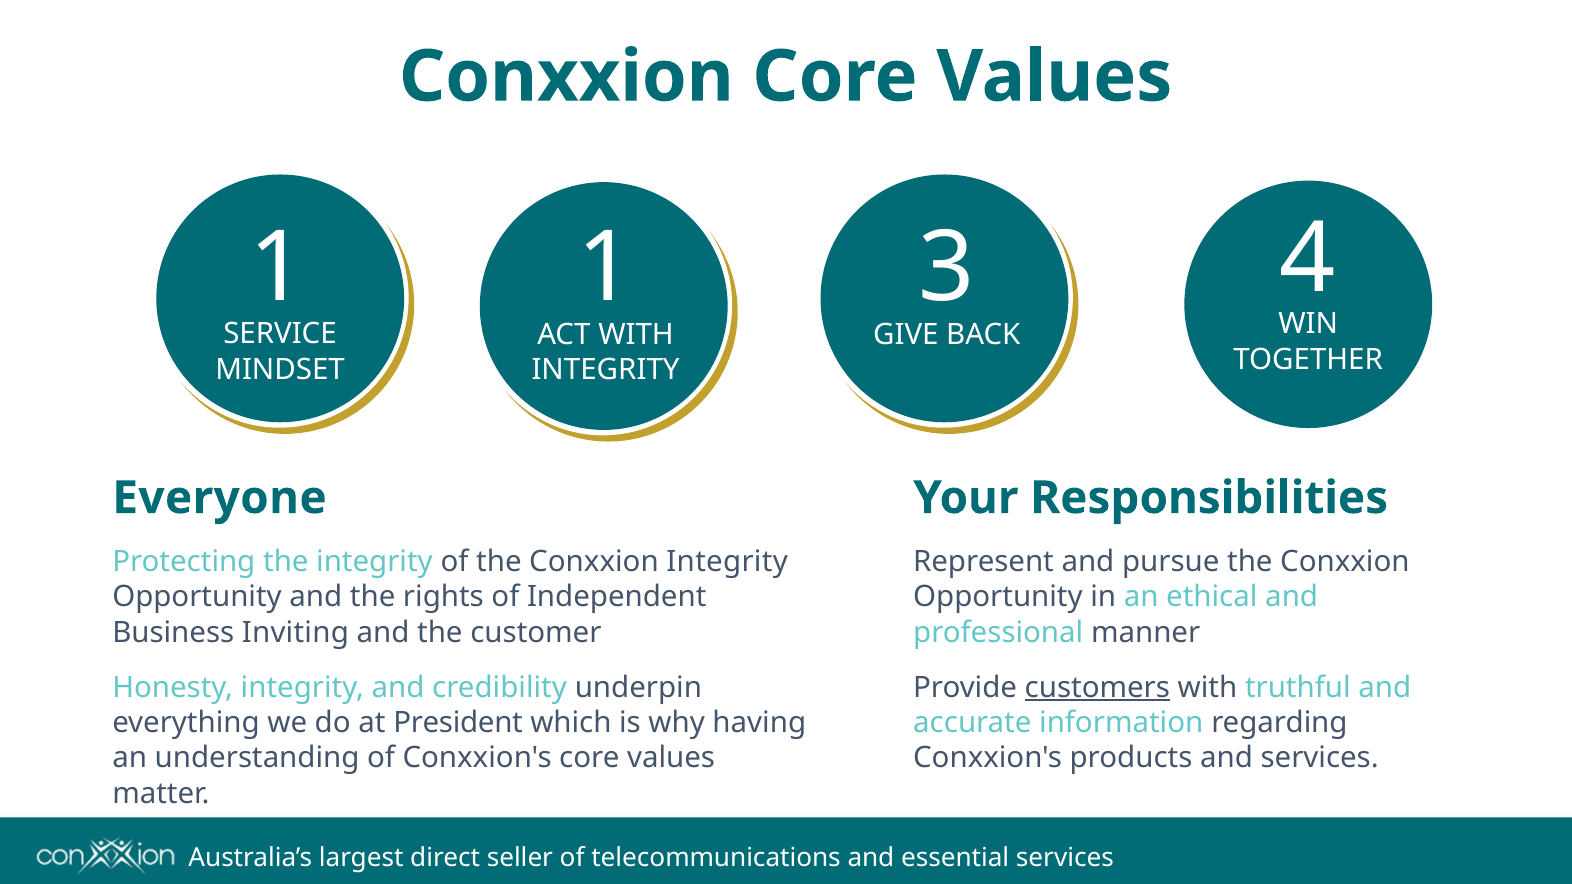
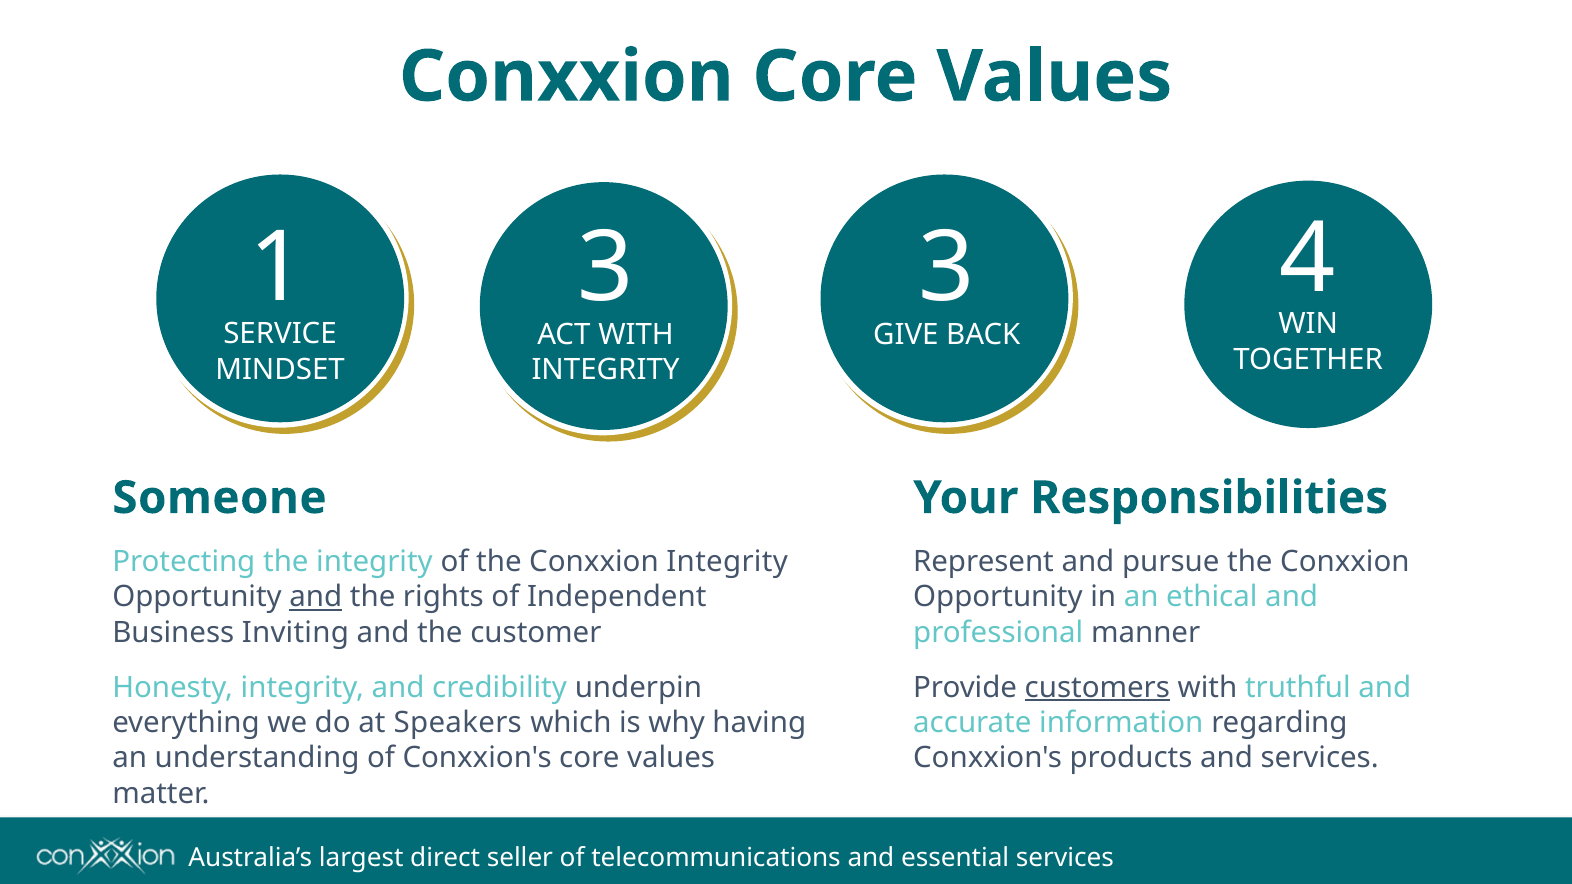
1 1: 1 -> 3 (606, 269)
Everyone: Everyone -> Someone (220, 498)
and underline: none -> present (316, 597)
President: President -> Speakers (458, 723)
